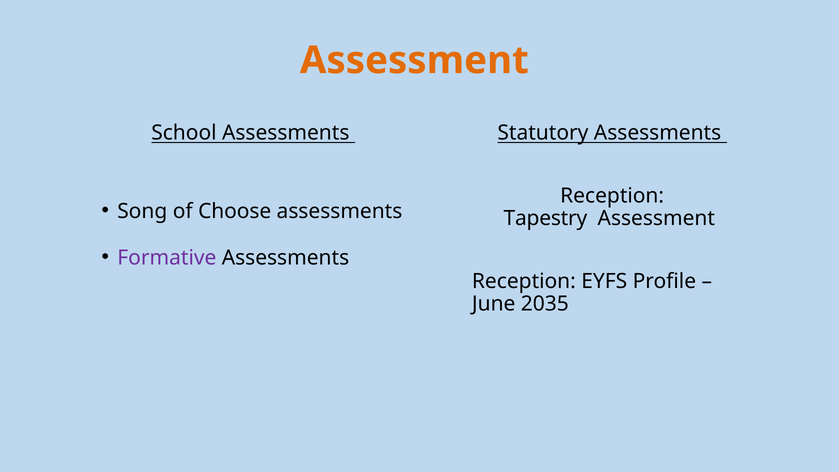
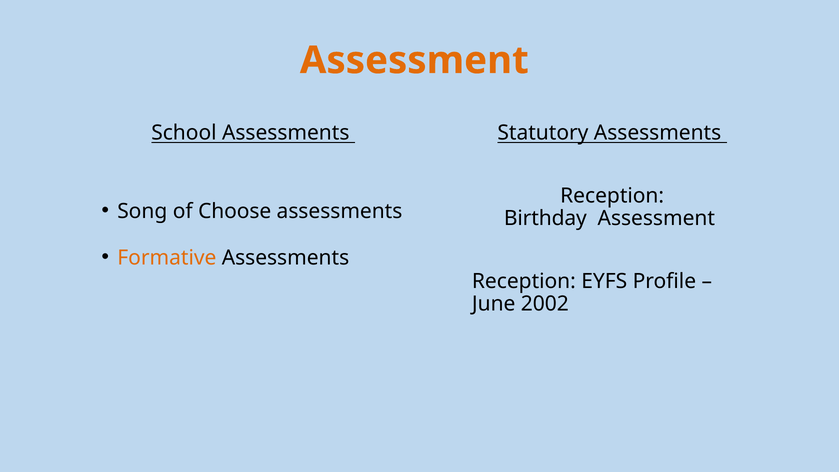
Tapestry: Tapestry -> Birthday (545, 218)
Formative colour: purple -> orange (167, 258)
2035: 2035 -> 2002 (545, 304)
